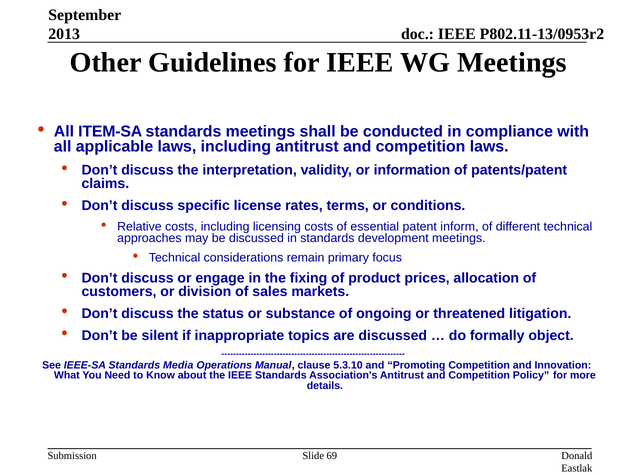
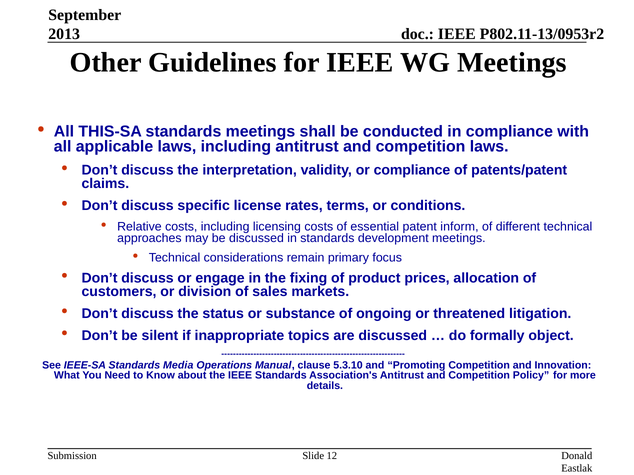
ITEM-SA: ITEM-SA -> THIS-SA (110, 132)
or information: information -> compliance (412, 170)
69: 69 -> 12 (332, 456)
